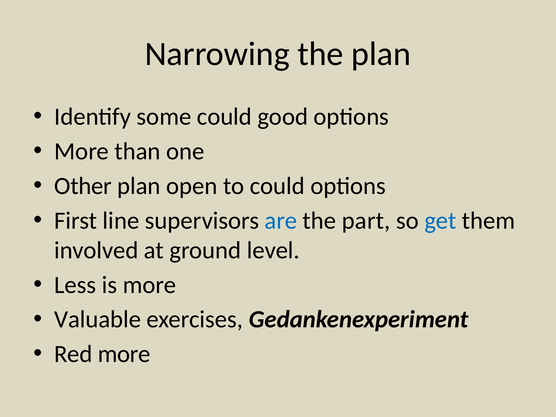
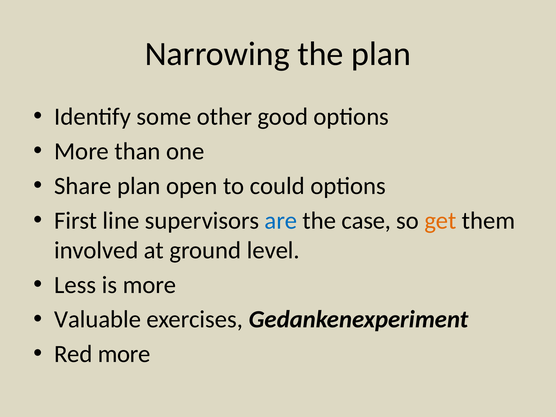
some could: could -> other (224, 117)
Other: Other -> Share (83, 186)
part: part -> case (366, 221)
get colour: blue -> orange (440, 221)
